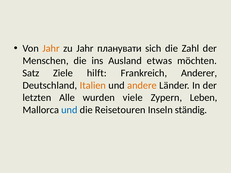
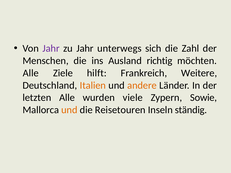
Jahr colour: orange -> purple (51, 48)
планувати: планувати -> unterwegs (119, 48)
etwas: etwas -> richtig (160, 61)
Satz: Satz -> Alle (31, 73)
Anderer: Anderer -> Weitere (199, 73)
Leben: Leben -> Sowie (204, 98)
und colour: blue -> orange (69, 110)
